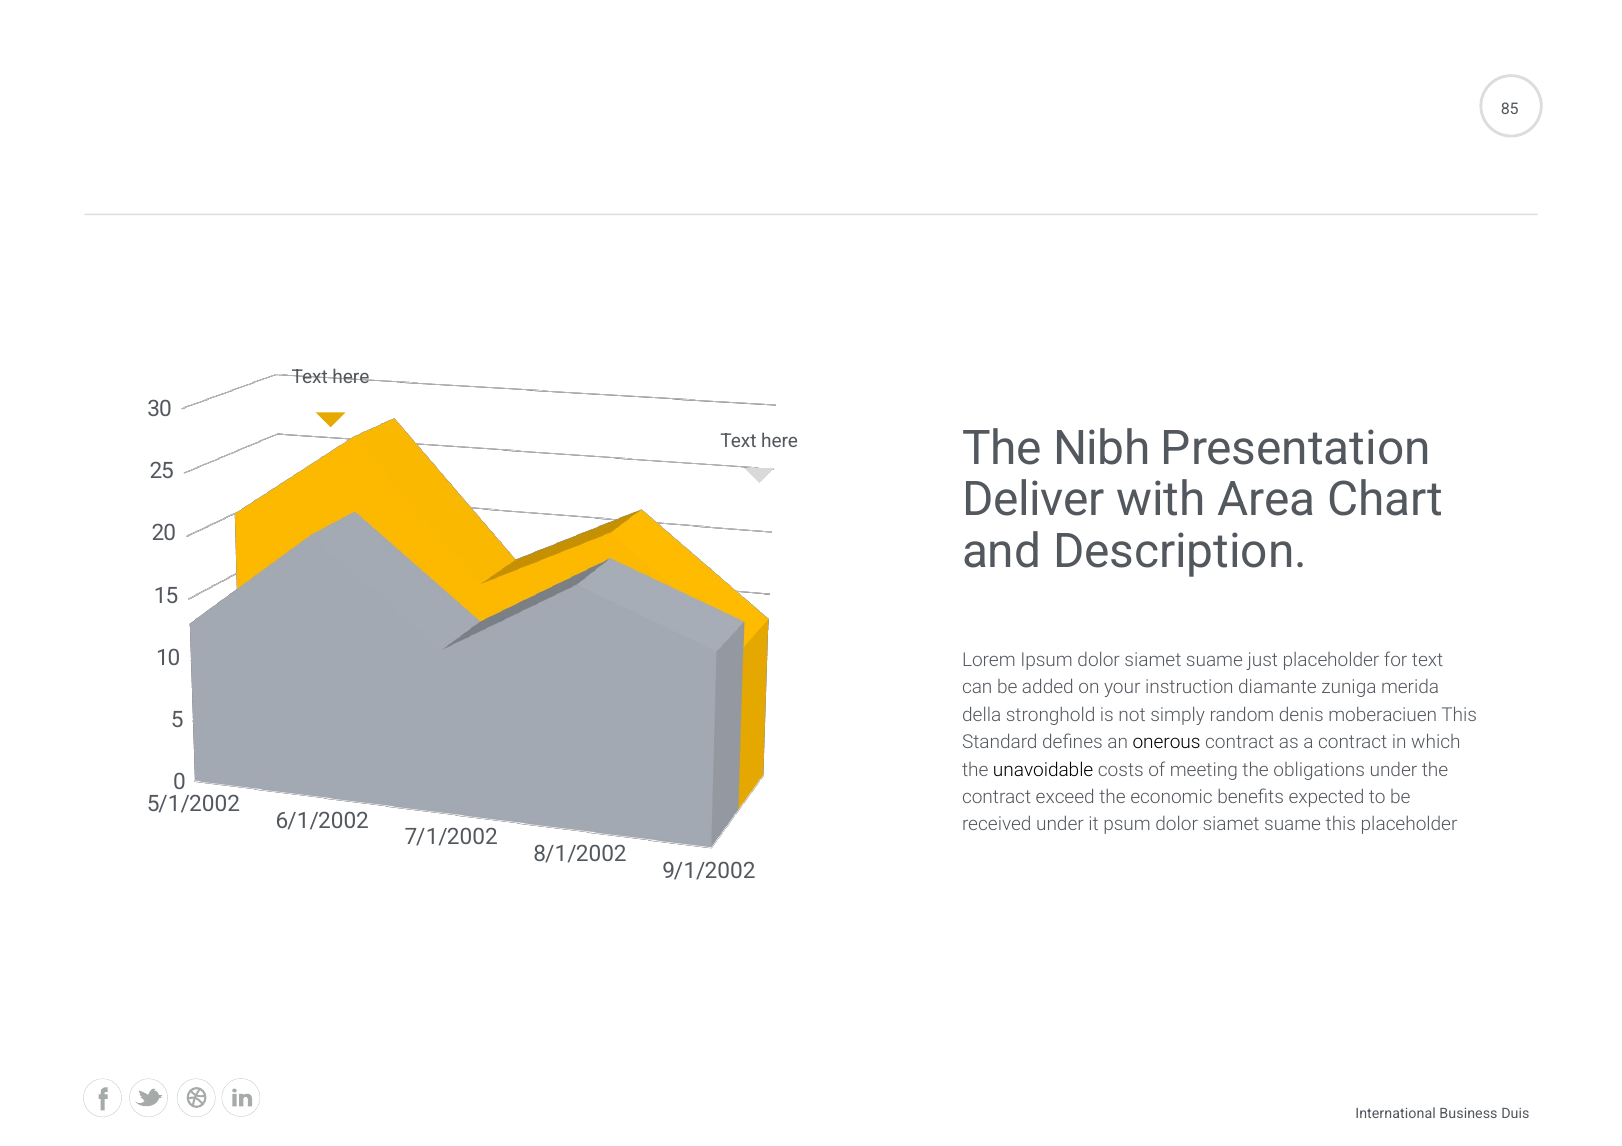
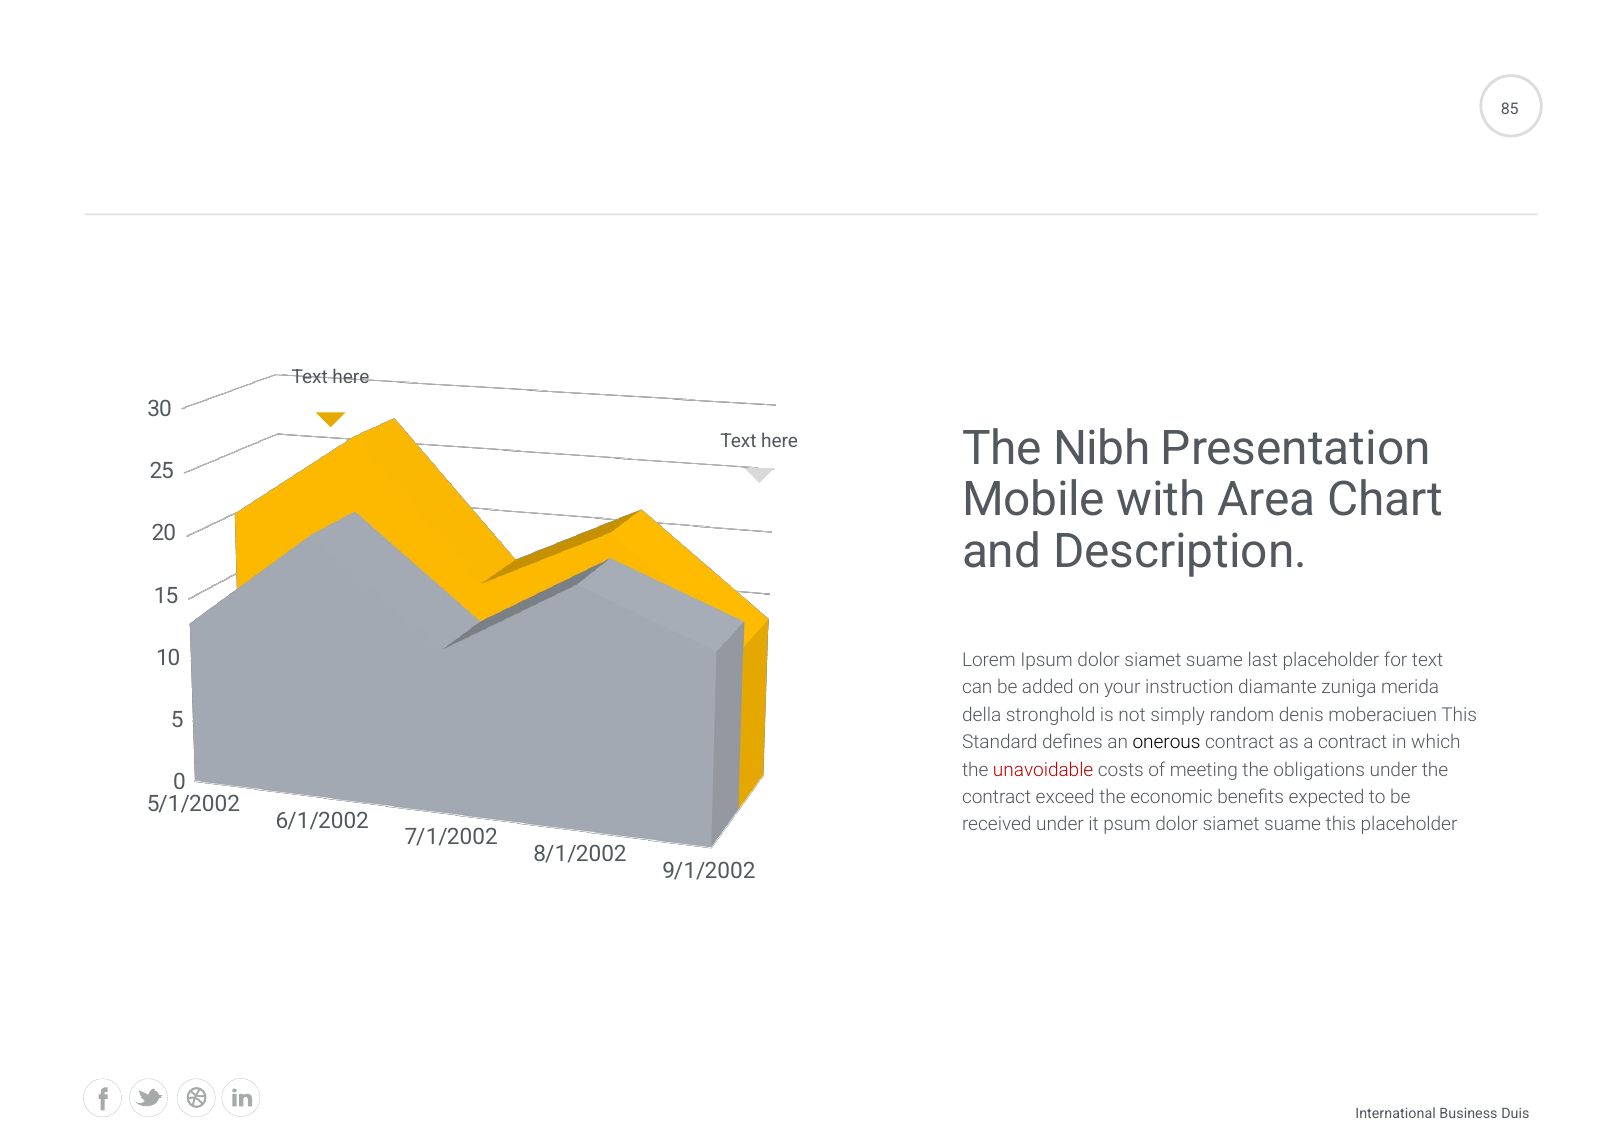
Deliver: Deliver -> Mobile (1034, 500)
just: just -> last (1263, 660)
unavoidable colour: black -> red (1043, 770)
